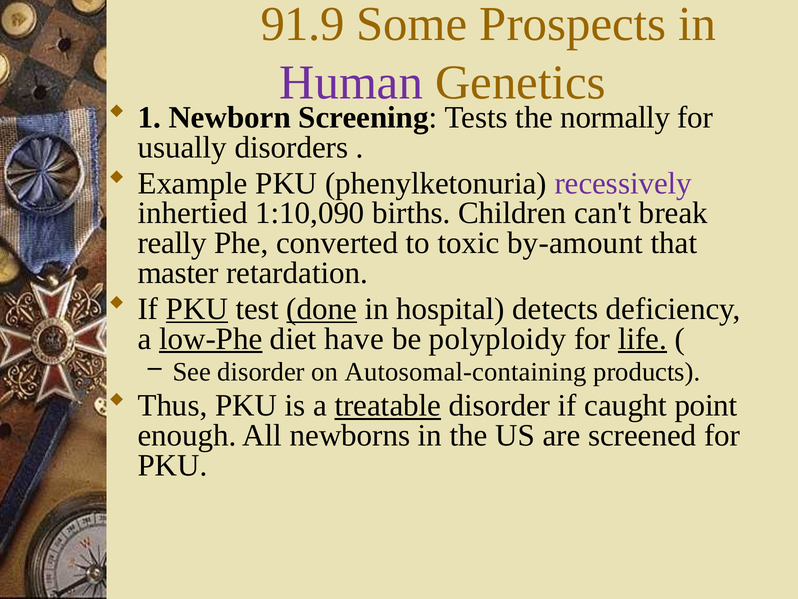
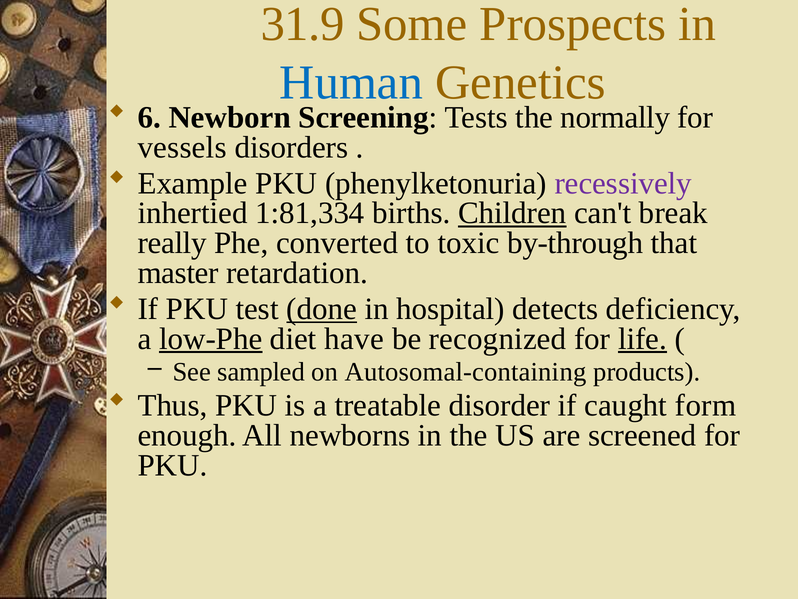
91.9: 91.9 -> 31.9 (303, 24)
Human colour: purple -> blue (351, 83)
1: 1 -> 6 (149, 117)
usually: usually -> vessels (182, 147)
1:10,090: 1:10,090 -> 1:81,334 (310, 213)
Children underline: none -> present (512, 213)
by-amount: by-amount -> by-through (575, 243)
PKU underline: present -> none (197, 309)
polyploidy: polyploidy -> recognized (498, 338)
See disorder: disorder -> sampled (261, 372)
treatable underline: present -> none (388, 405)
point: point -> form (706, 405)
